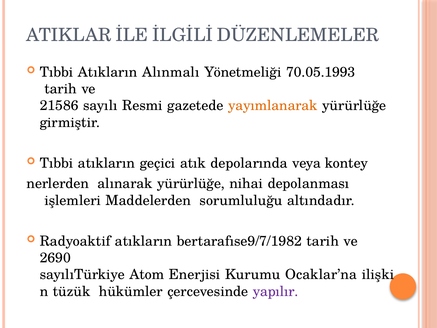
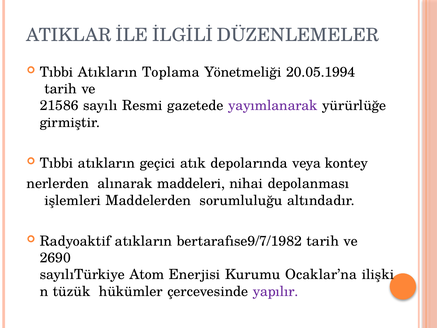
Alınmalı: Alınmalı -> Toplama (171, 72)
70.05.1993: 70.05.1993 -> 20.05.1994 (321, 72)
yayımlanarak colour: orange -> purple (273, 106)
alınarak yürürlüğe: yürürlüğe -> maddeleri (191, 184)
